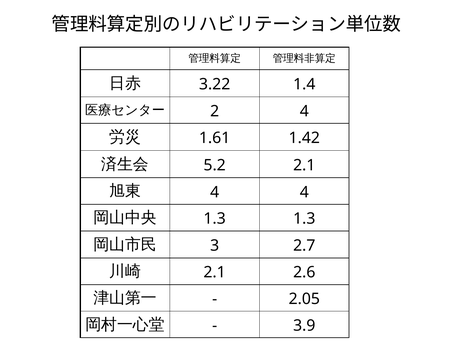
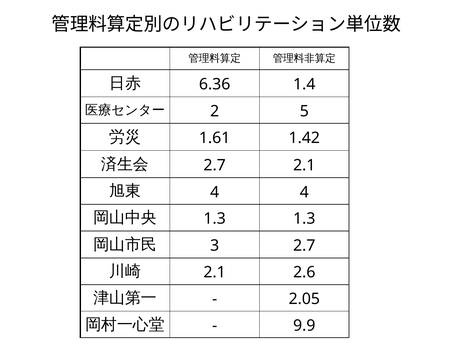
3.22: 3.22 -> 6.36 (215, 84)
2 4: 4 -> 5 (304, 111)
5.2: 5.2 -> 2.7 (215, 165)
3.9: 3.9 -> 9.9 (304, 325)
